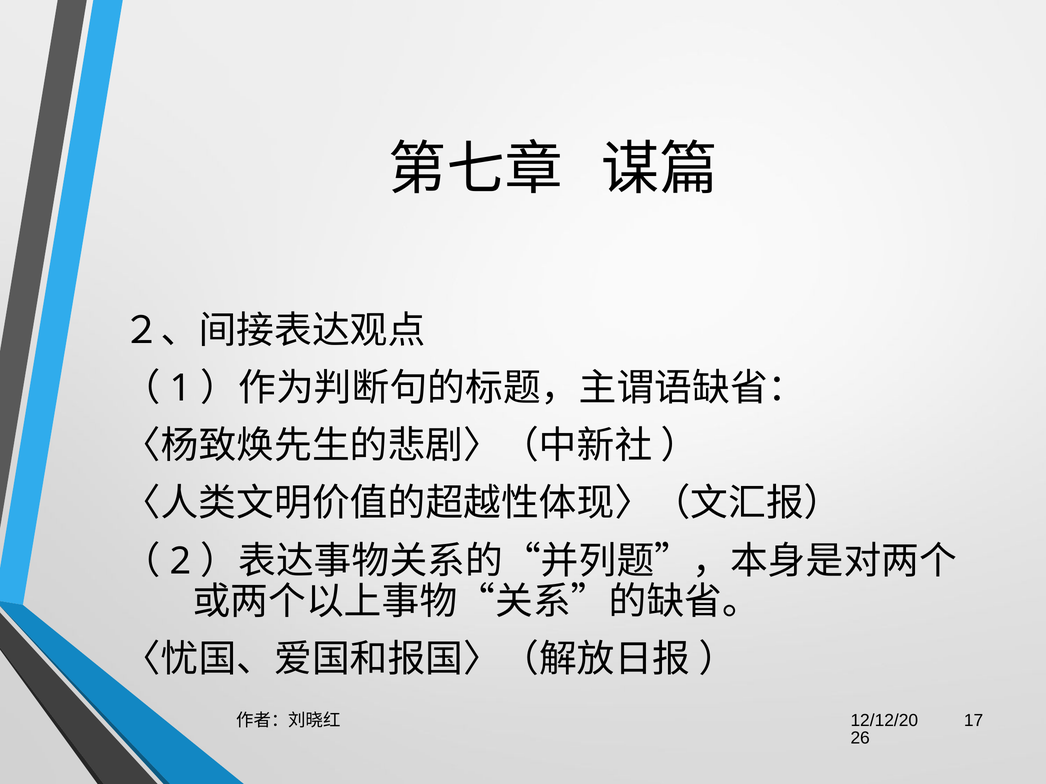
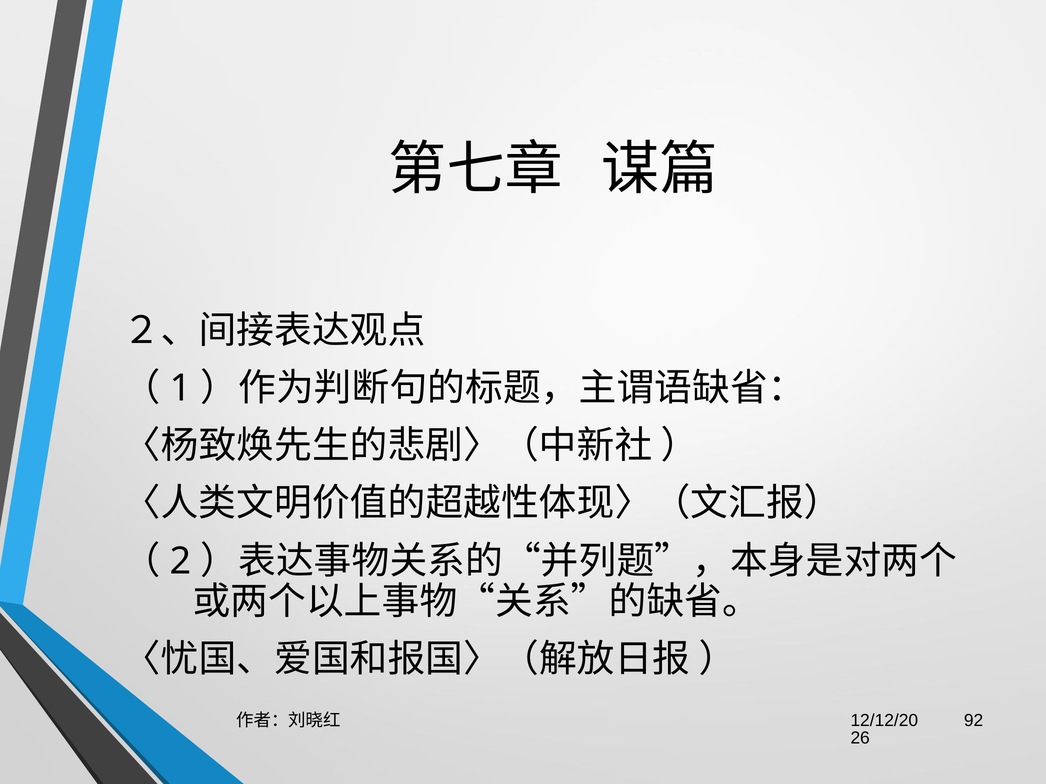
17: 17 -> 92 (974, 721)
